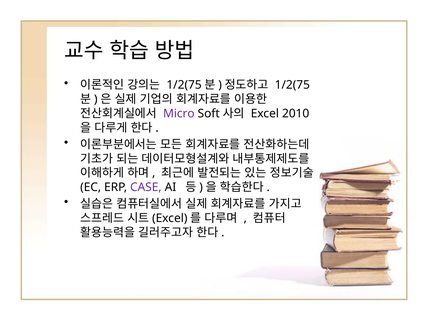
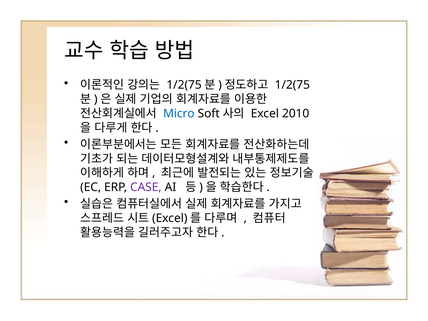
Micro colour: purple -> blue (179, 114)
